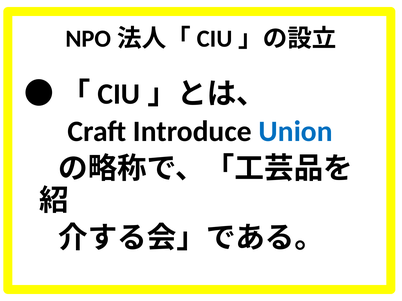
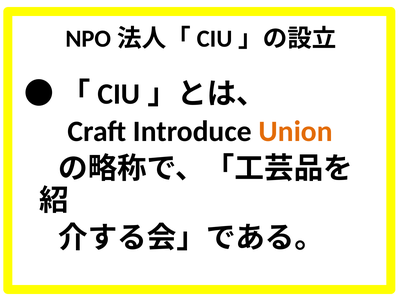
Union colour: blue -> orange (296, 132)
